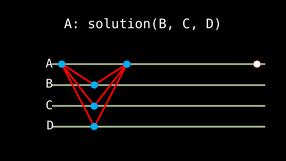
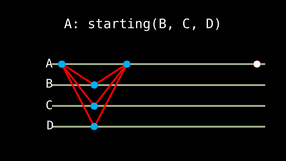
solution(B: solution(B -> starting(B (131, 24)
